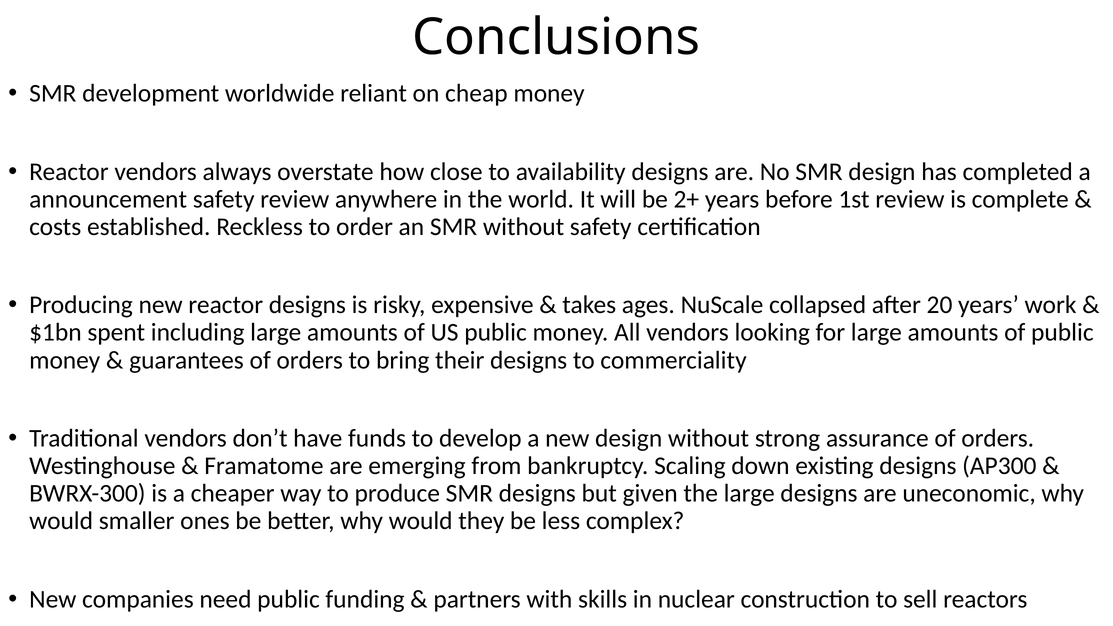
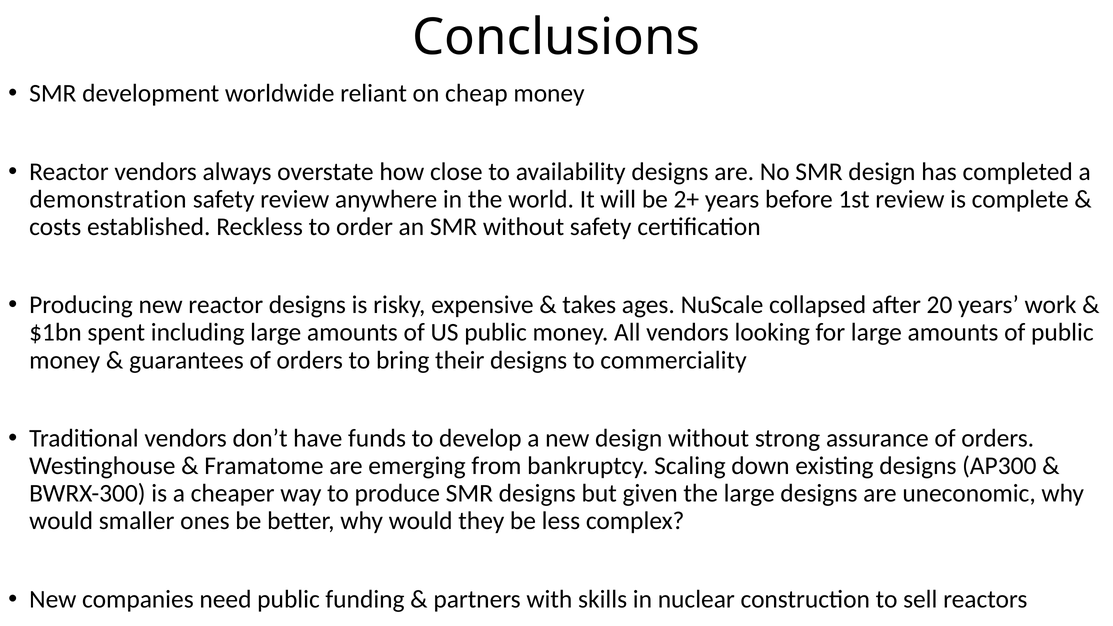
announcement: announcement -> demonstration (108, 199)
